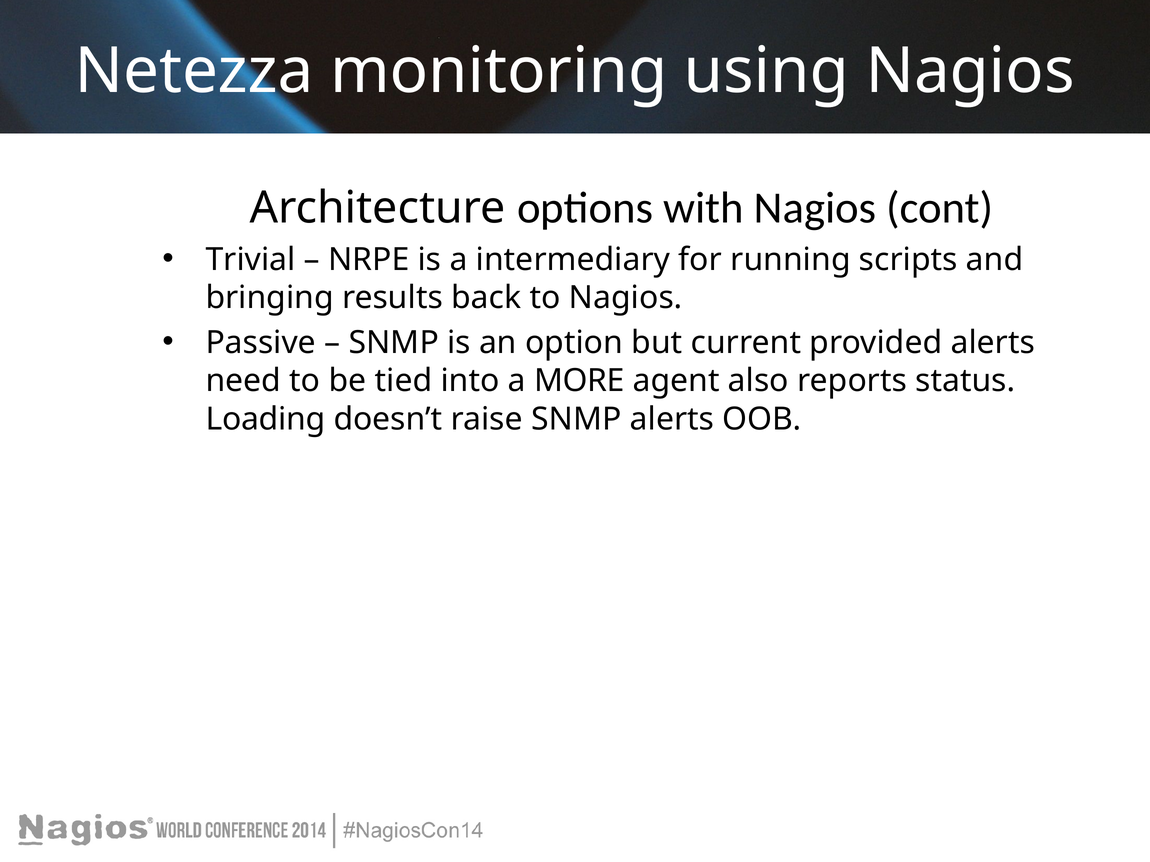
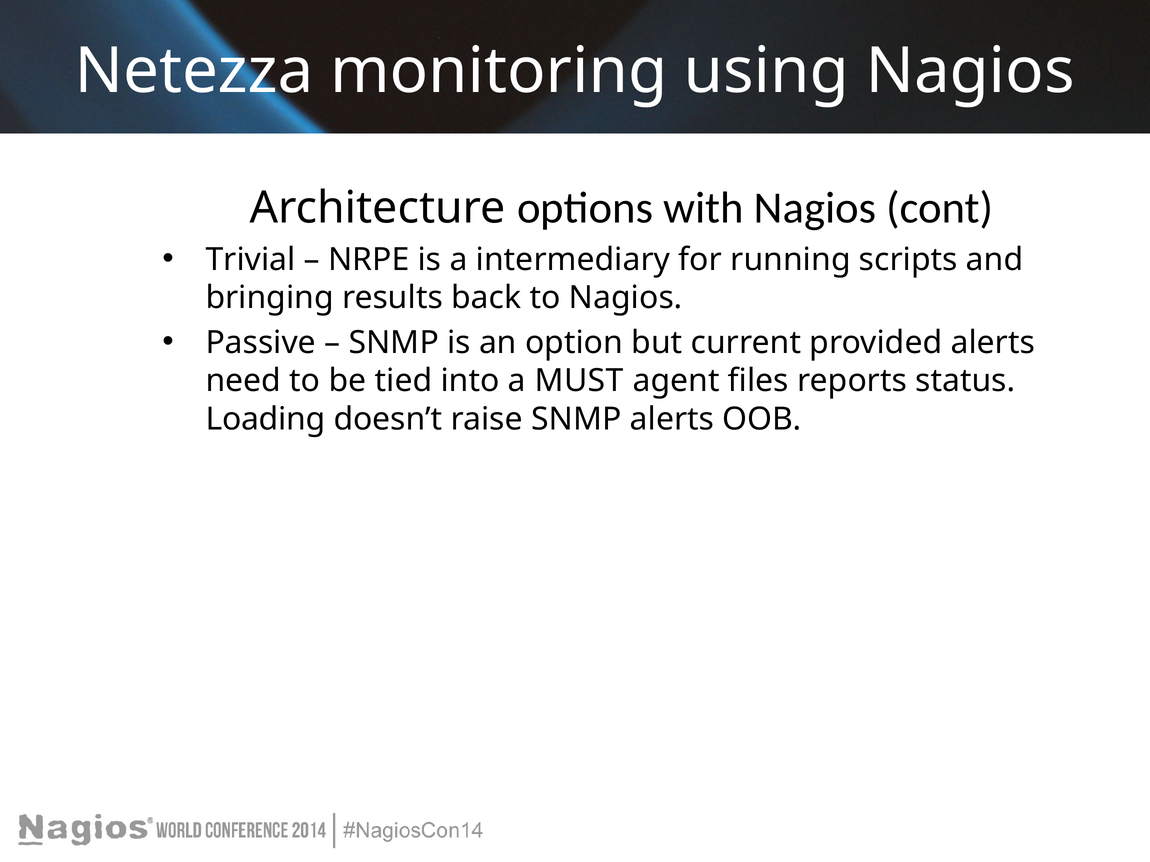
MORE: MORE -> MUST (579, 381)
also: also -> files (758, 381)
